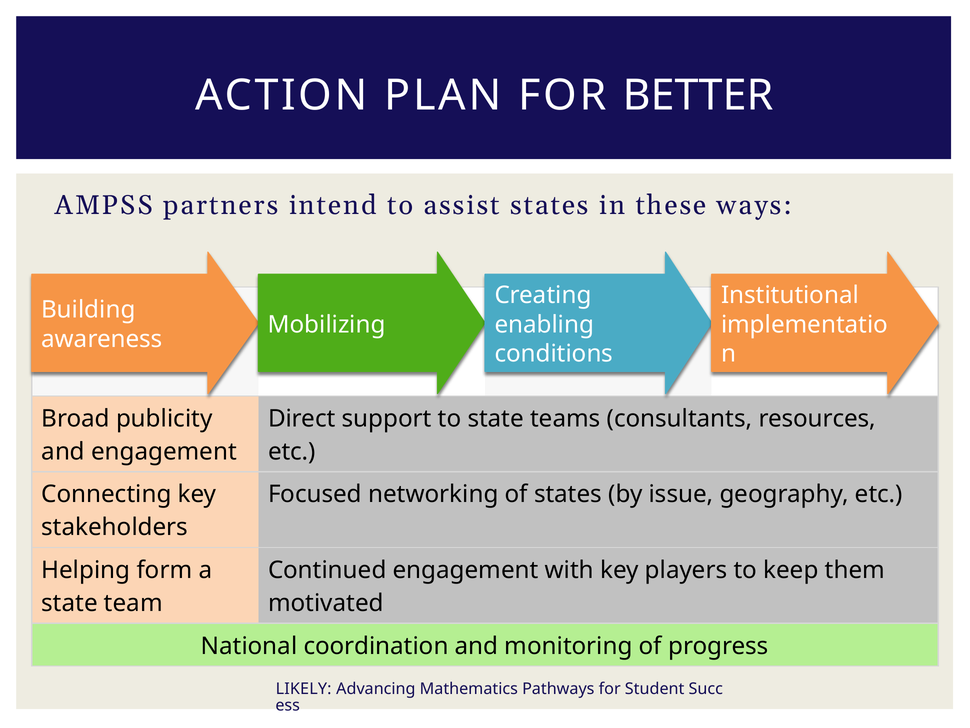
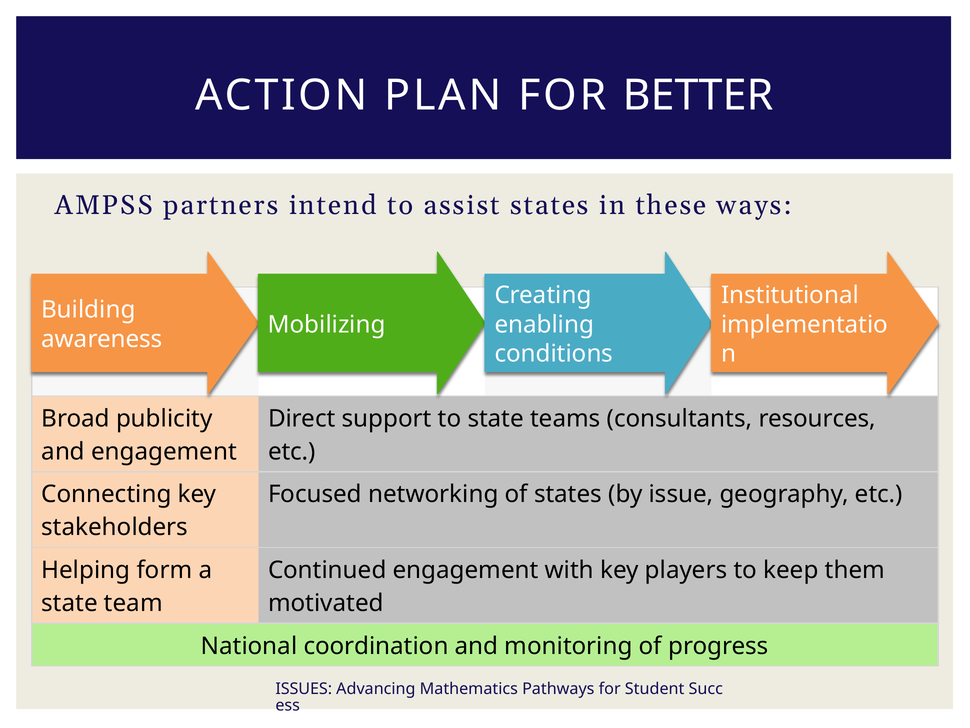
LIKELY: LIKELY -> ISSUES (304, 689)
